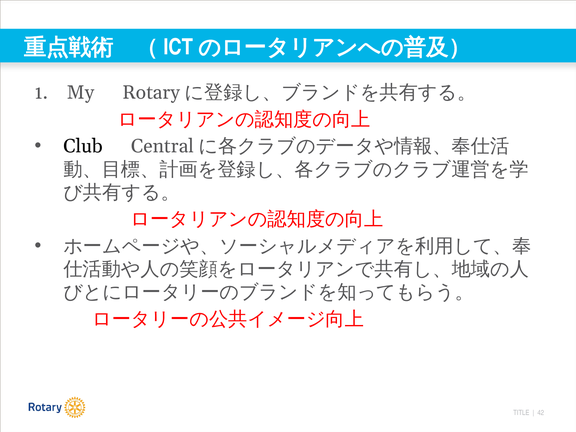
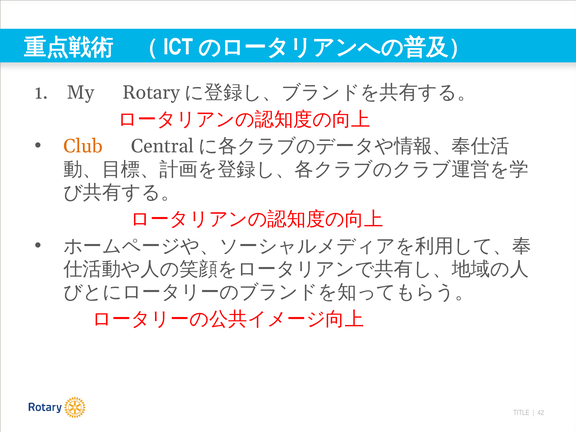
Club colour: black -> orange (83, 146)
